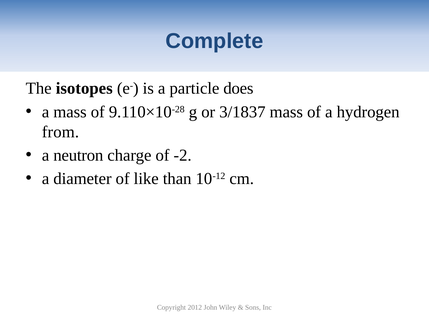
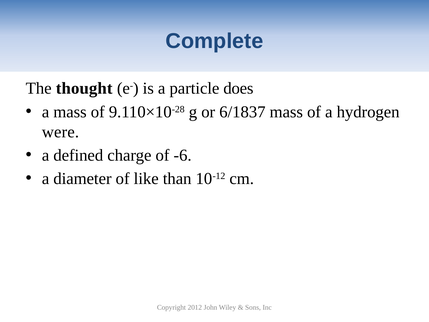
isotopes: isotopes -> thought (84, 88)
3/1837: 3/1837 -> 6/1837 (242, 112)
from: from -> were (60, 132)
neutron: neutron -> defined (78, 155)
-2: -2 -> -6 (183, 155)
